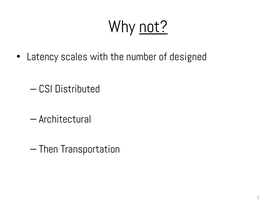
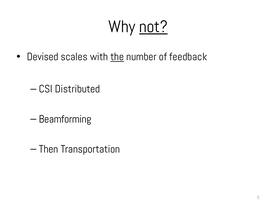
Latency: Latency -> Devised (43, 57)
the underline: none -> present (117, 57)
designed: designed -> feedback (188, 57)
Architectural: Architectural -> Beamforming (65, 119)
